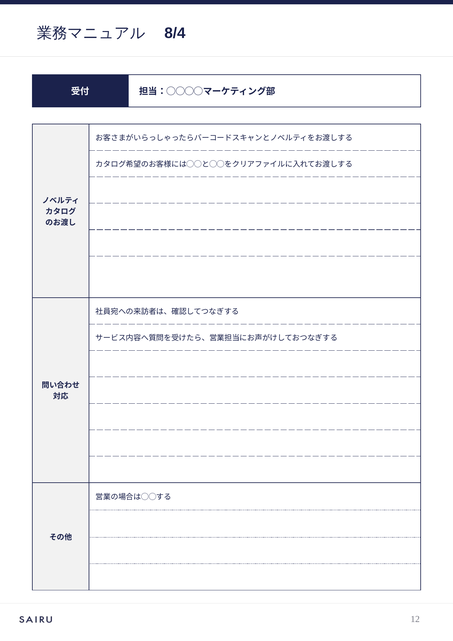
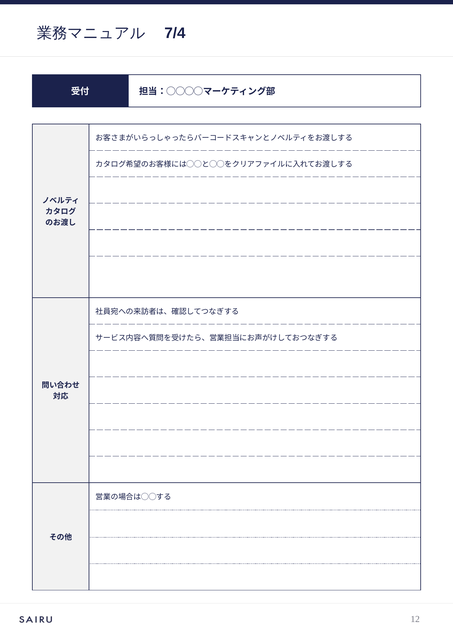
8/4: 8/4 -> 7/4 (175, 33)
